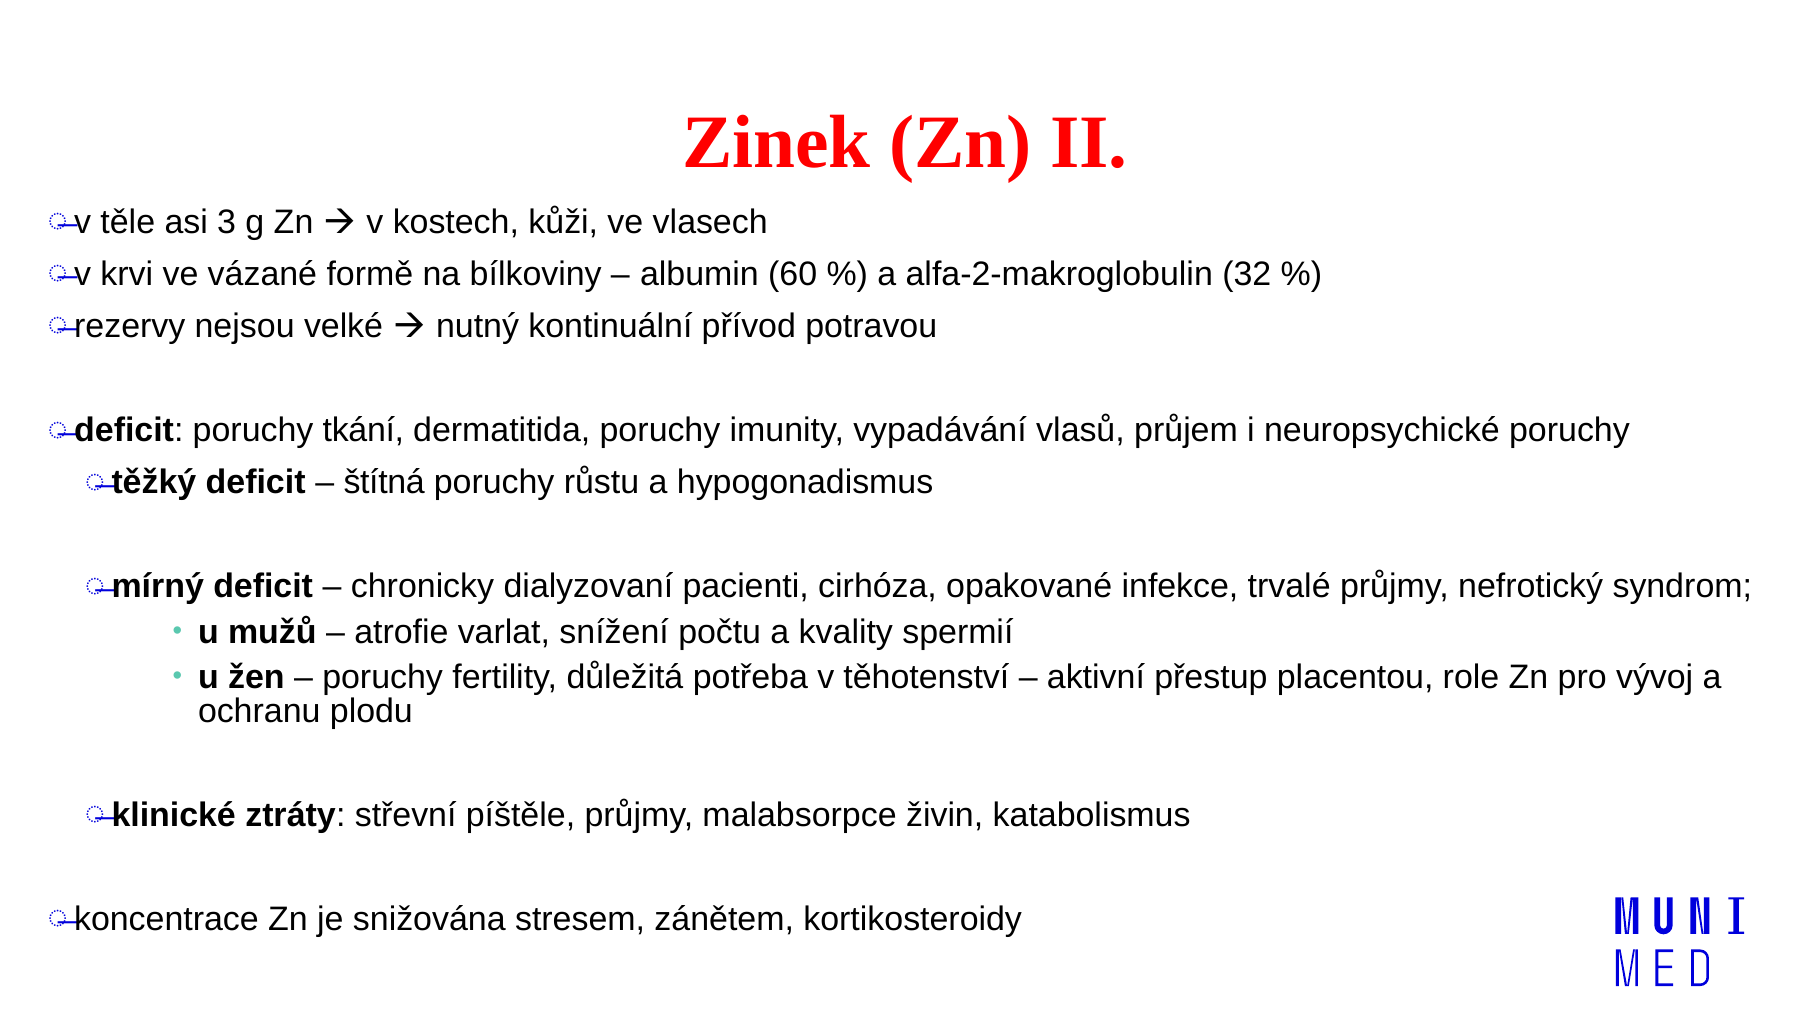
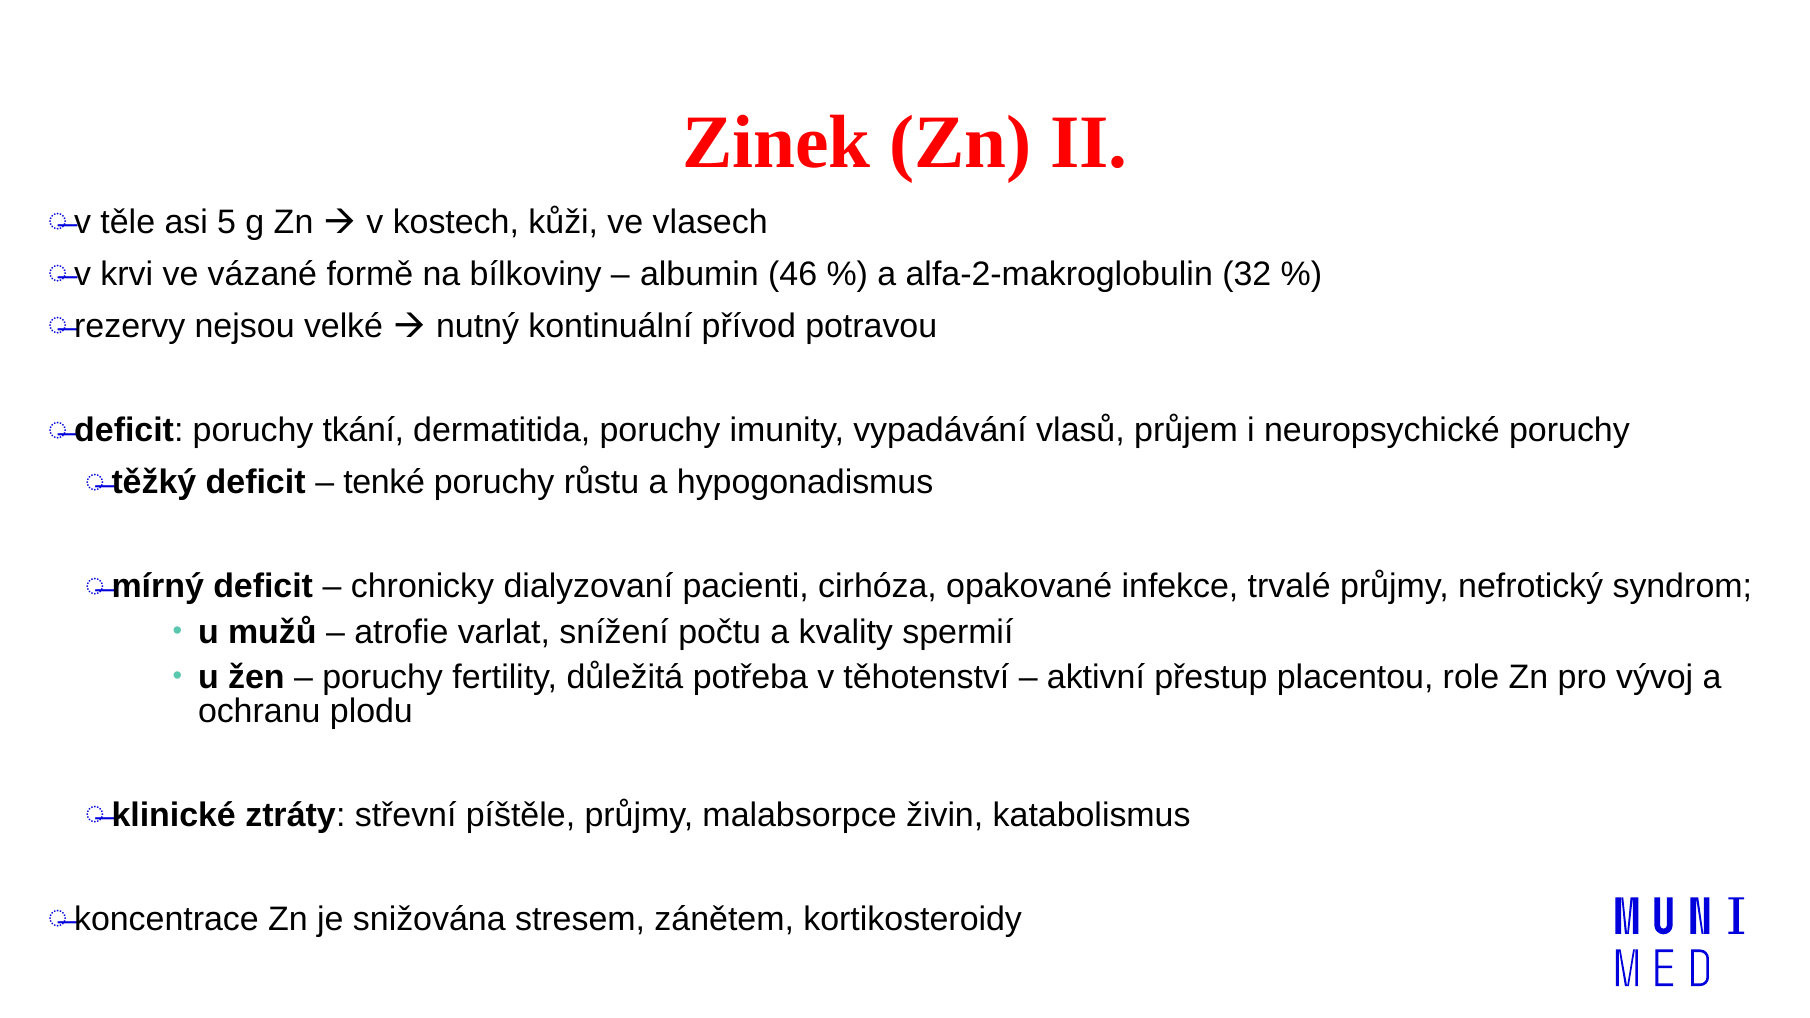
3: 3 -> 5 (227, 222)
60: 60 -> 46 (793, 275)
štítná: štítná -> tenké (384, 483)
